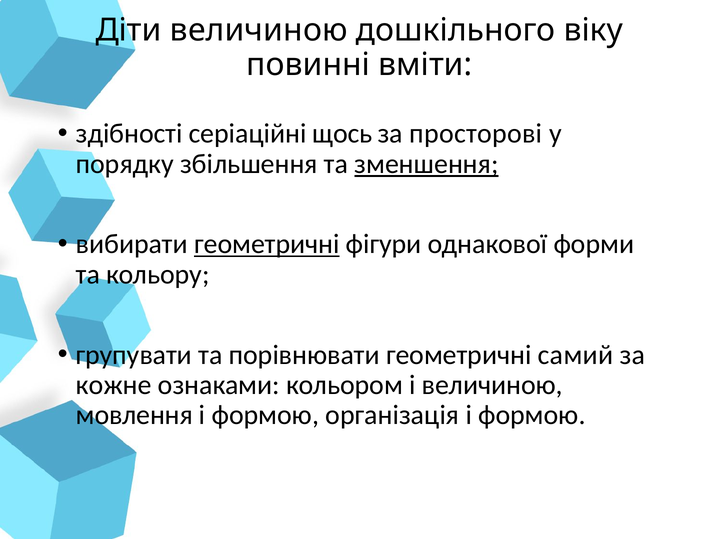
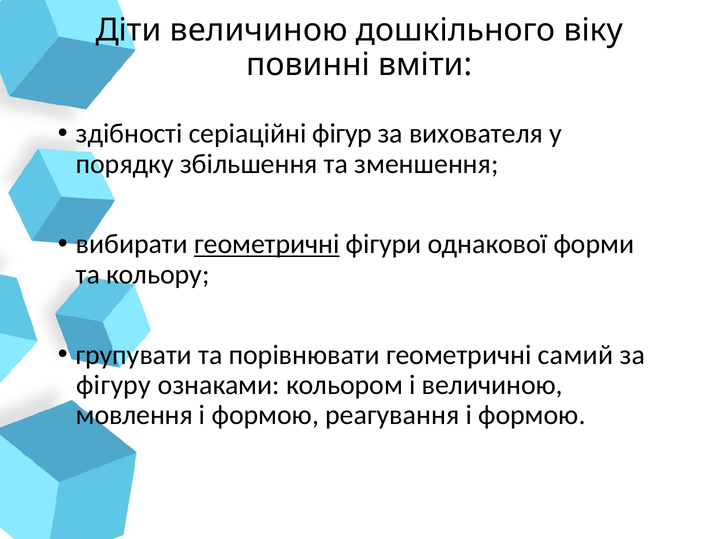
щось: щось -> фігур (342, 134)
просторові: просторові -> вихователя (476, 134)
зменшення underline: present -> none (427, 164)
кожне: кожне -> фігуру (114, 385)
організація: організація -> реагування (392, 415)
